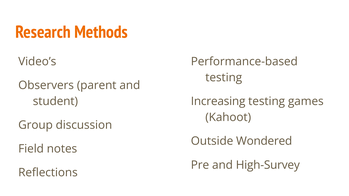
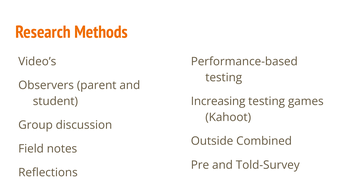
Wondered: Wondered -> Combined (264, 141)
High-Survey: High-Survey -> Told-Survey (268, 165)
